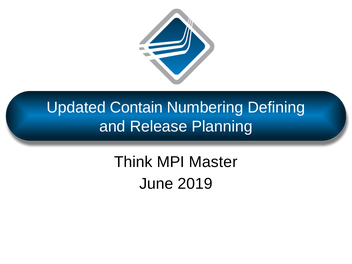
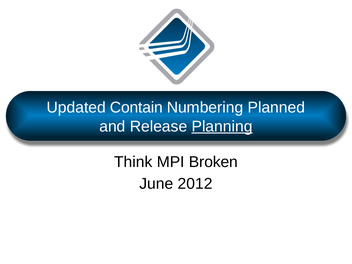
Defining: Defining -> Planned (276, 108)
Planning underline: none -> present (222, 126)
Master: Master -> Broken (213, 162)
2019: 2019 -> 2012 (195, 184)
